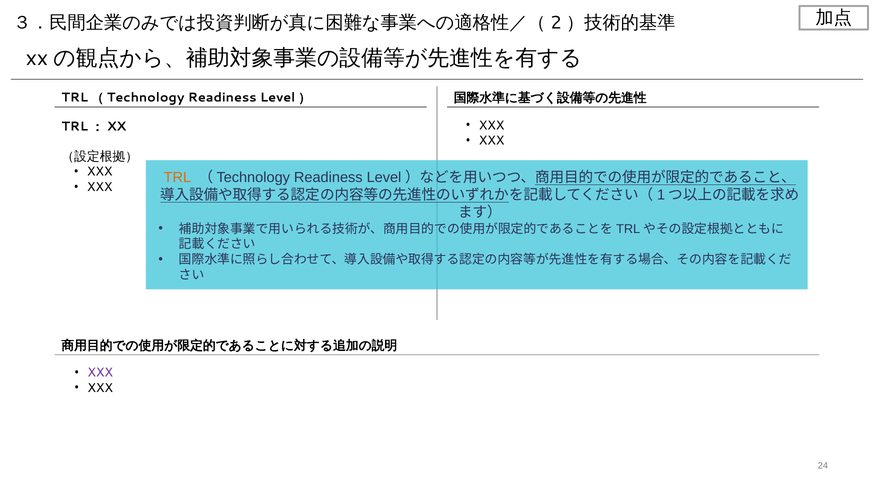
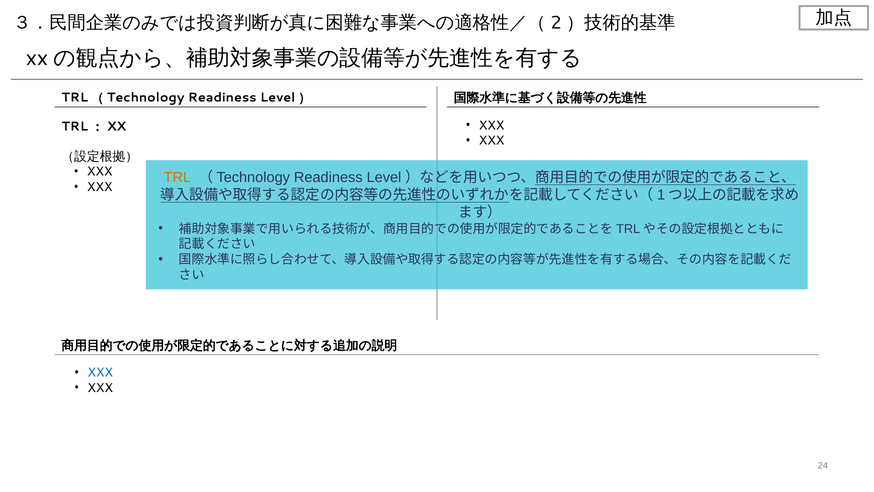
XXX colour: purple -> blue (100, 372)
